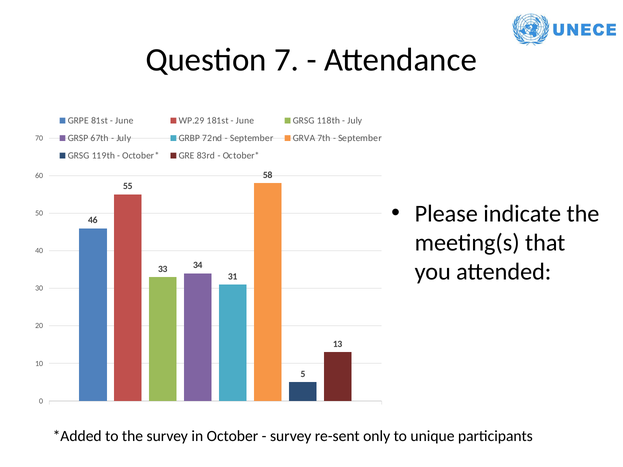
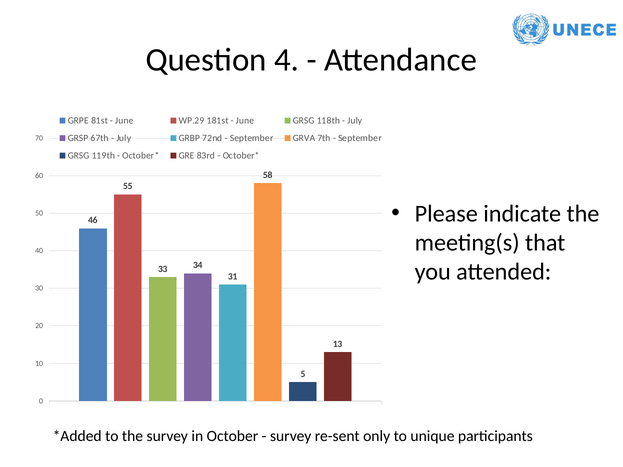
7: 7 -> 4 (287, 60)
